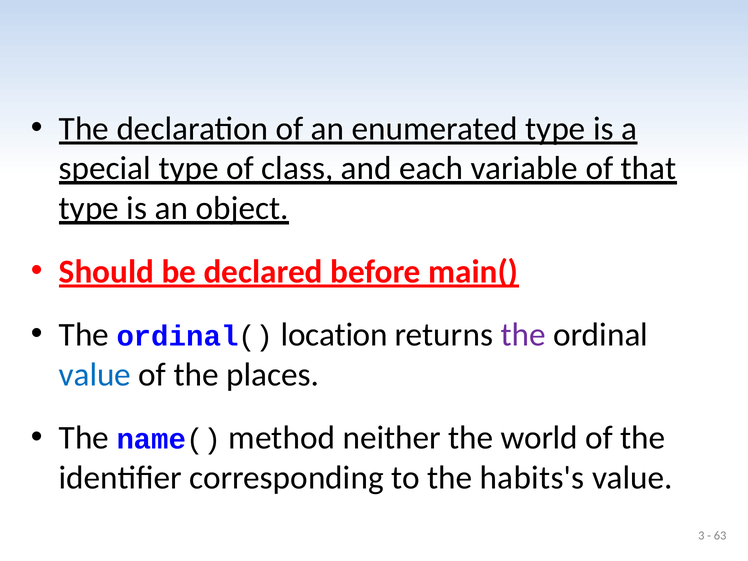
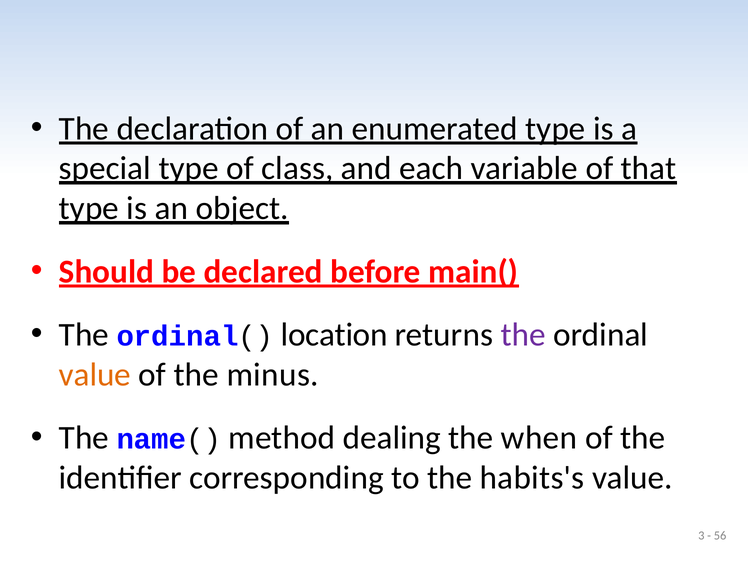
value colour: blue -> orange (95, 375)
places: places -> minus (273, 375)
neither: neither -> dealing (392, 438)
world: world -> when (539, 438)
63: 63 -> 56 (720, 536)
